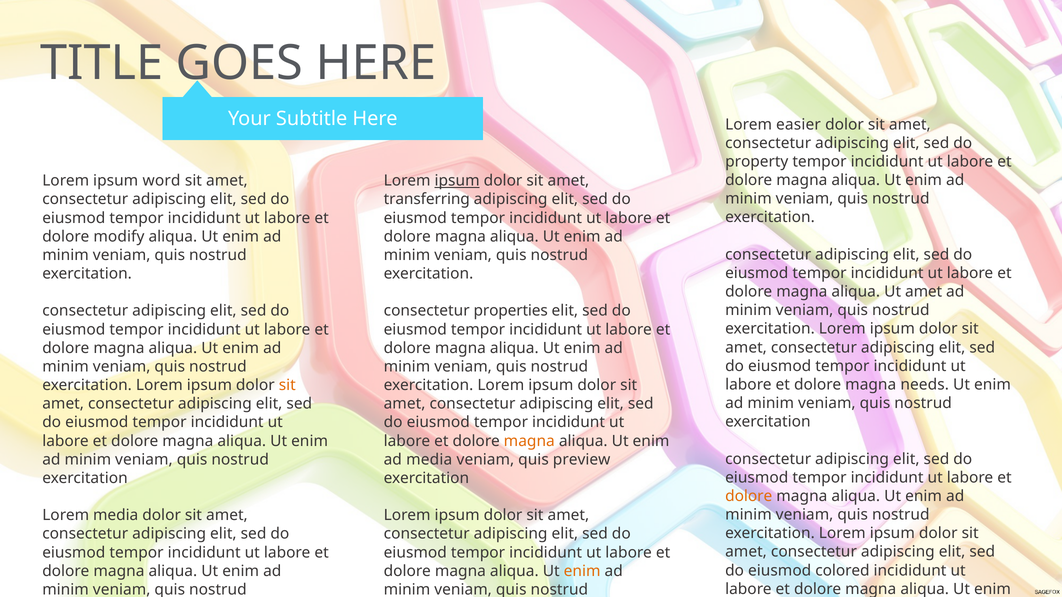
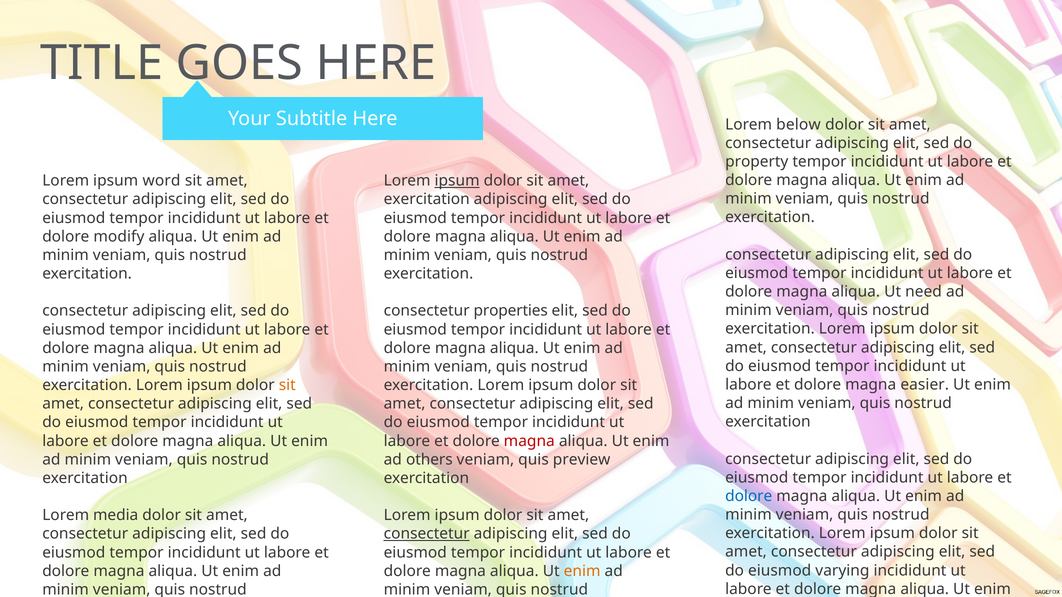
easier: easier -> below (798, 125)
transferring: transferring -> exercitation (427, 199)
Ut amet: amet -> need (924, 292)
needs: needs -> easier (925, 385)
magna colour: orange -> red (529, 441)
ad media: media -> others (429, 460)
dolore colour: orange -> blue (749, 496)
consectetur underline: none -> present (427, 534)
colored: colored -> varying (842, 571)
